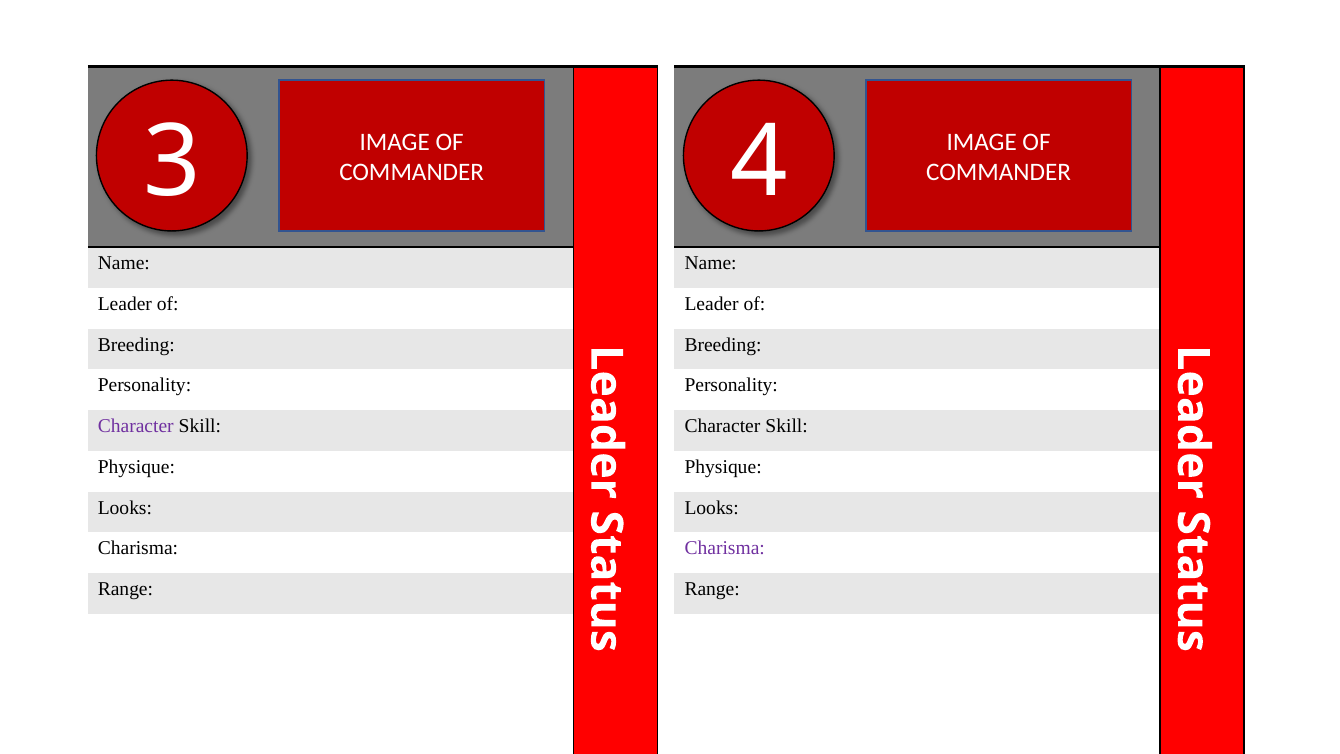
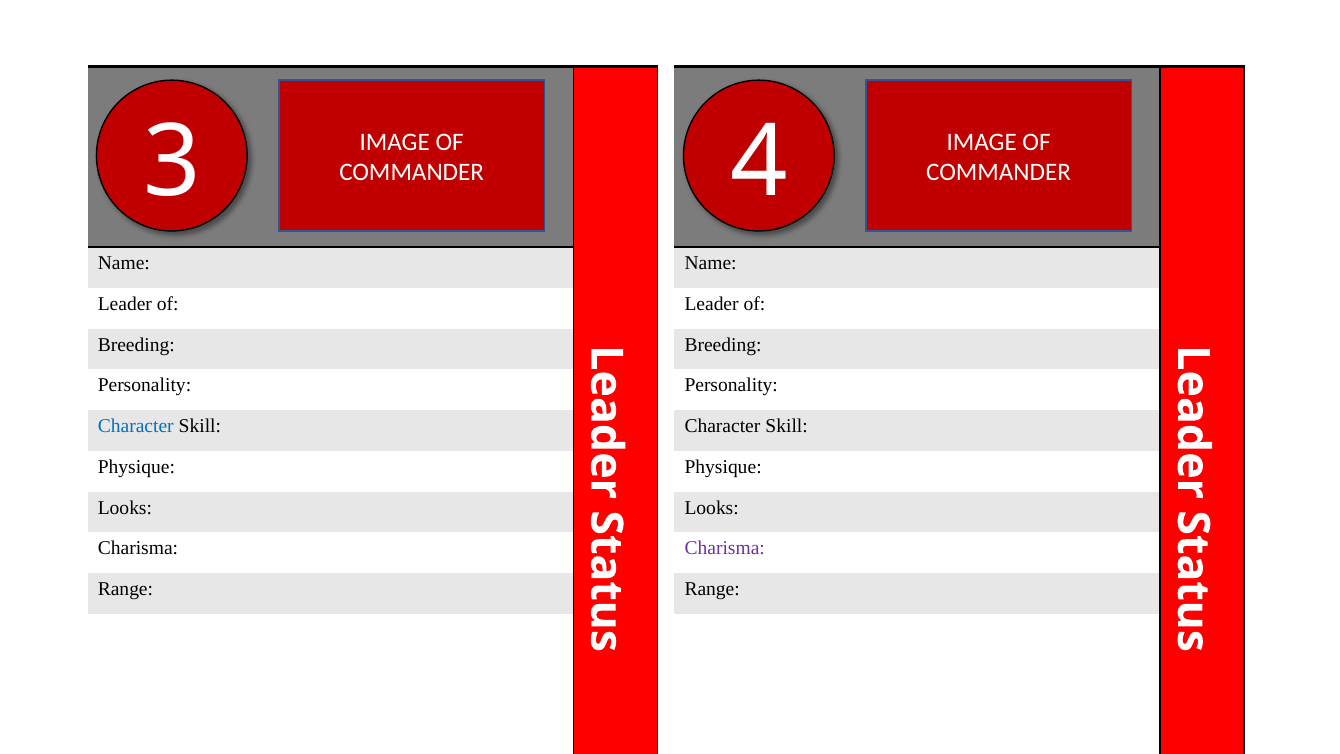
Character colour: purple -> blue (136, 426)
